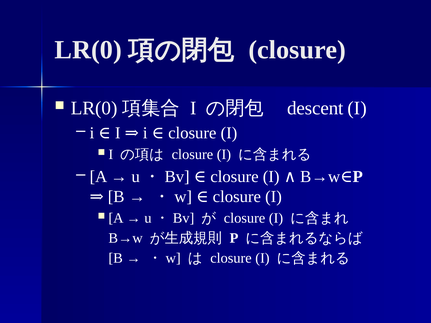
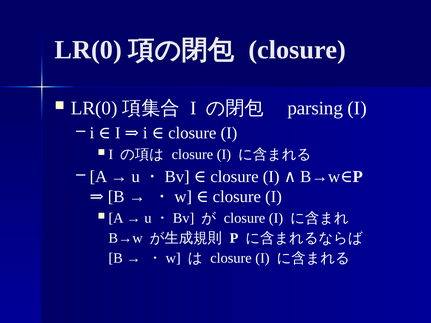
descent: descent -> parsing (315, 108)
